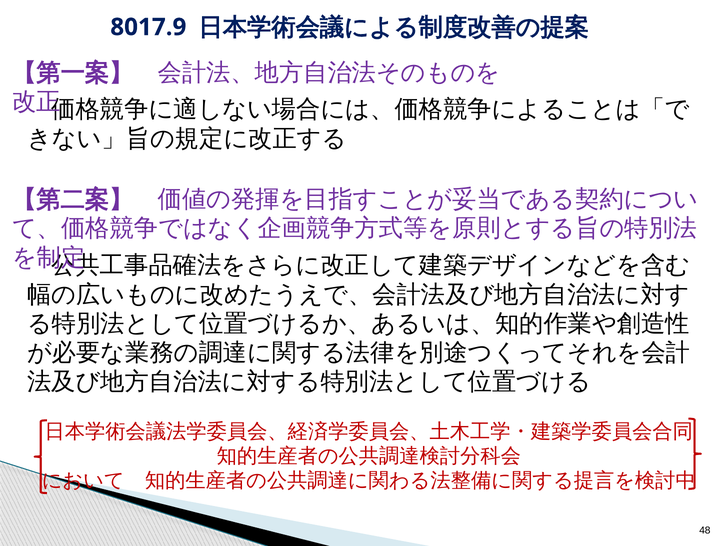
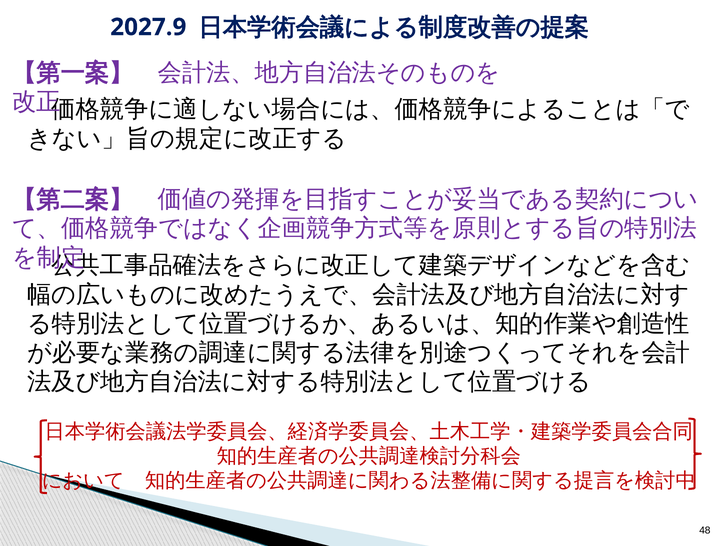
8017.9: 8017.9 -> 2027.9 (148, 27)
